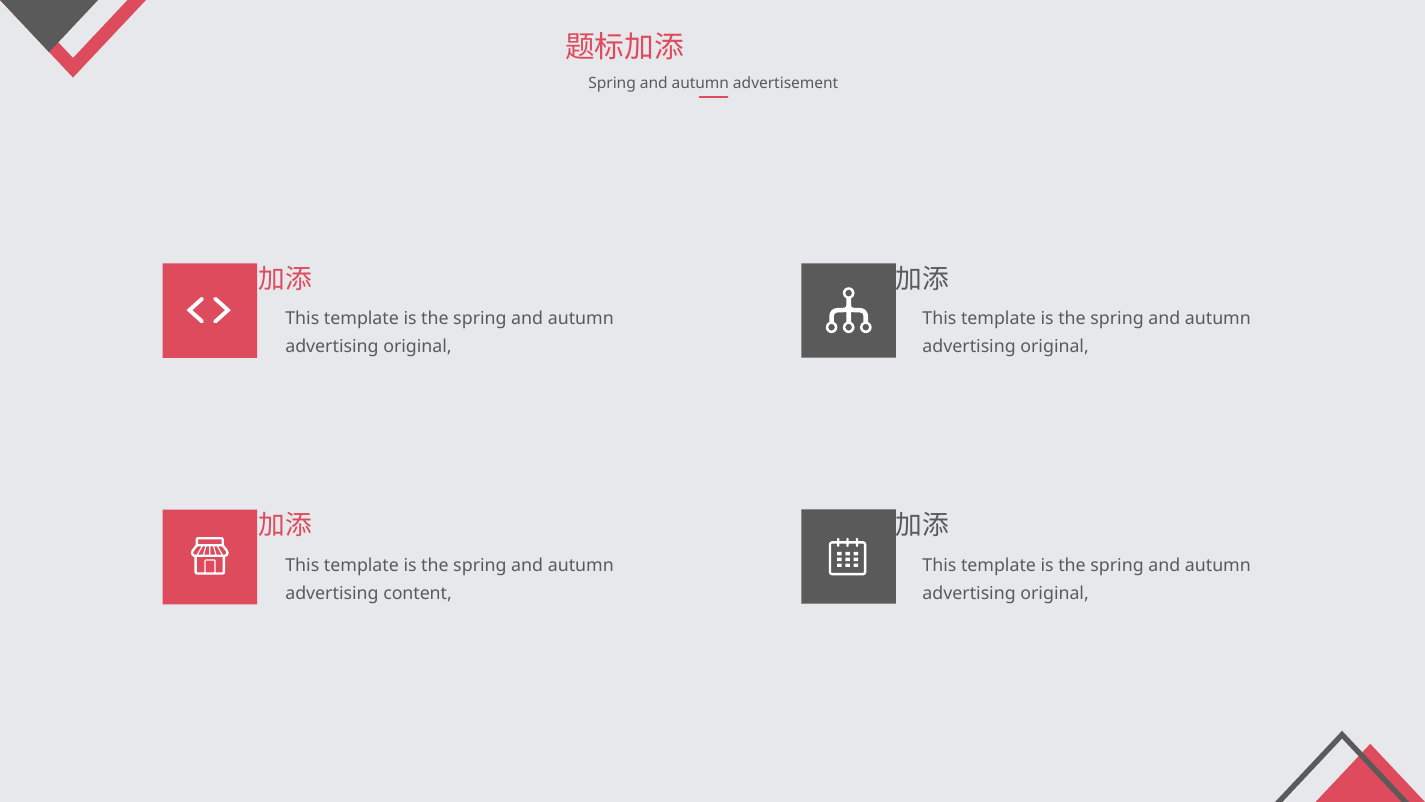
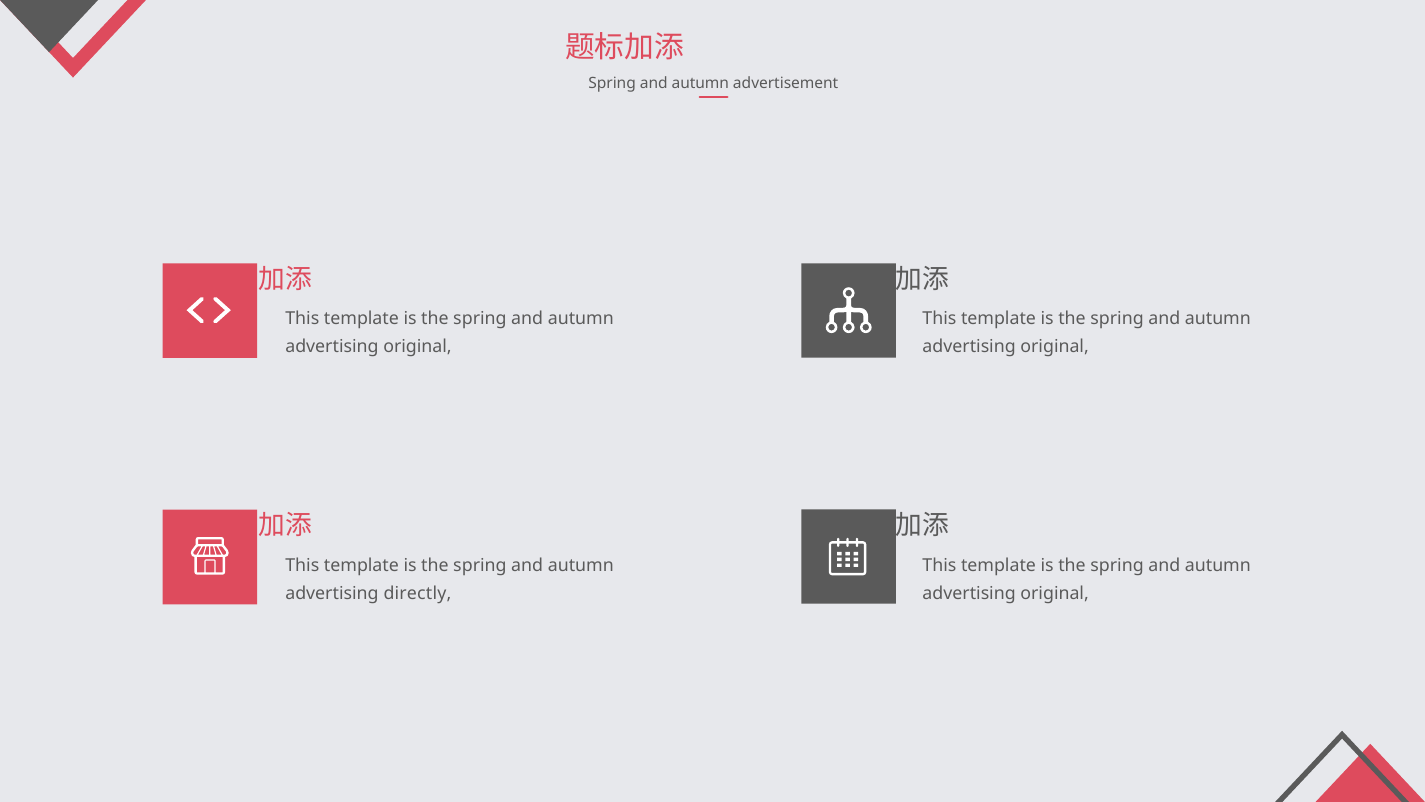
content: content -> directly (417, 593)
